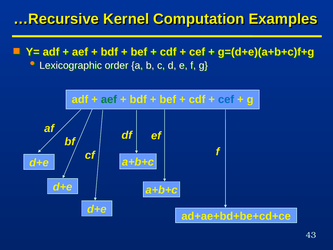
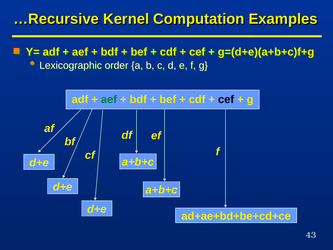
cef colour: blue -> black (226, 99)
